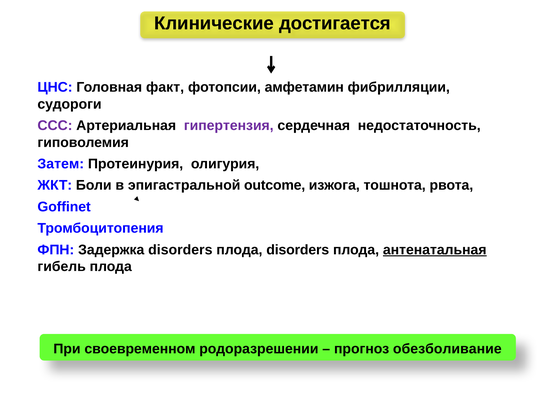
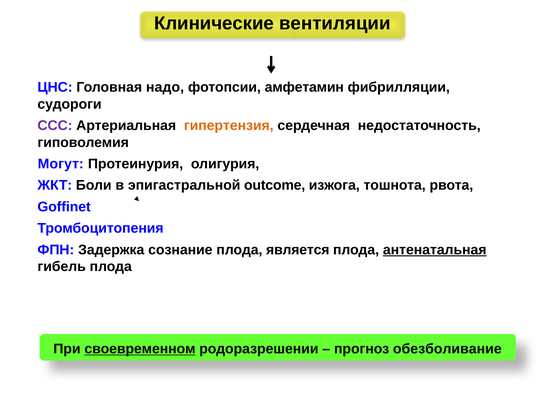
достигается: достигается -> вентиляции (335, 23)
факт: факт -> надо (165, 87)
гипертензия colour: purple -> orange (229, 126)
Затем: Затем -> Могут (61, 164)
Задержка disorders: disorders -> сознание (180, 250)
плода disorders: disorders -> является (298, 250)
своевременном underline: none -> present (140, 349)
